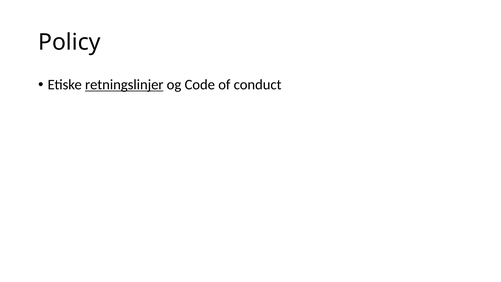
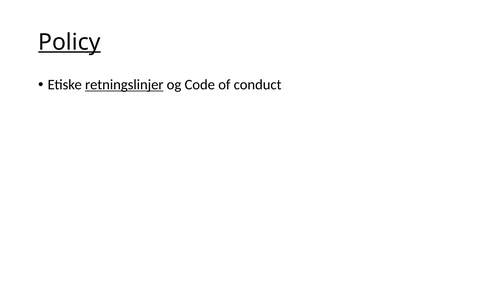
Policy underline: none -> present (69, 42)
